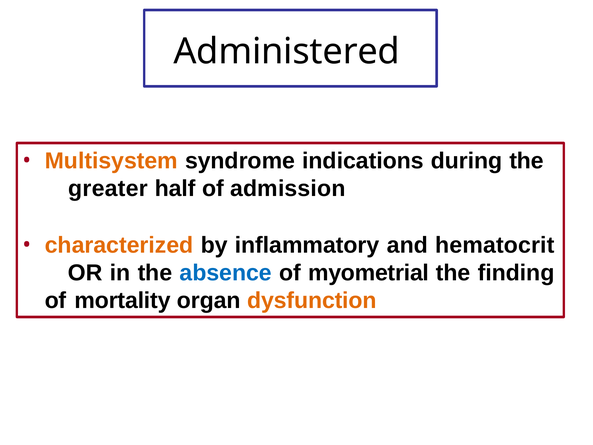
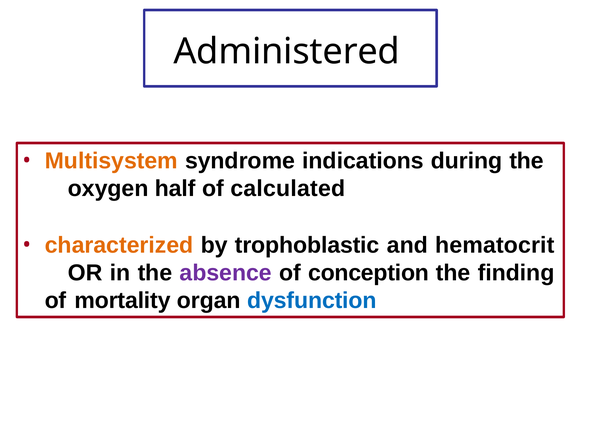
greater: greater -> oxygen (108, 188)
admission: admission -> calculated (288, 188)
inflammatory: inflammatory -> trophoblastic (307, 245)
absence colour: blue -> purple (226, 273)
myometrial: myometrial -> conception (369, 273)
dysfunction colour: orange -> blue (312, 300)
